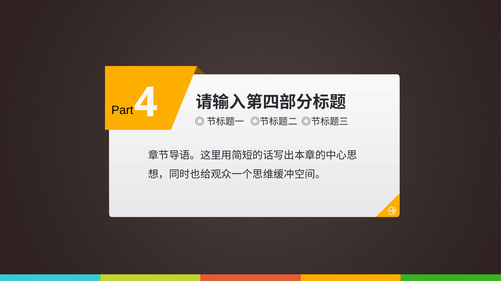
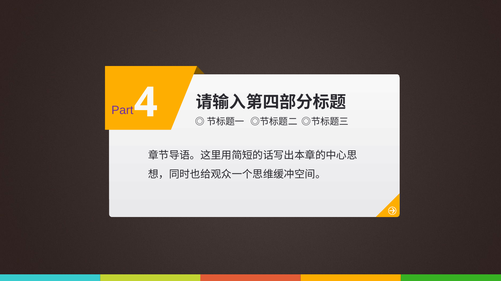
Part colour: black -> purple (122, 110)
